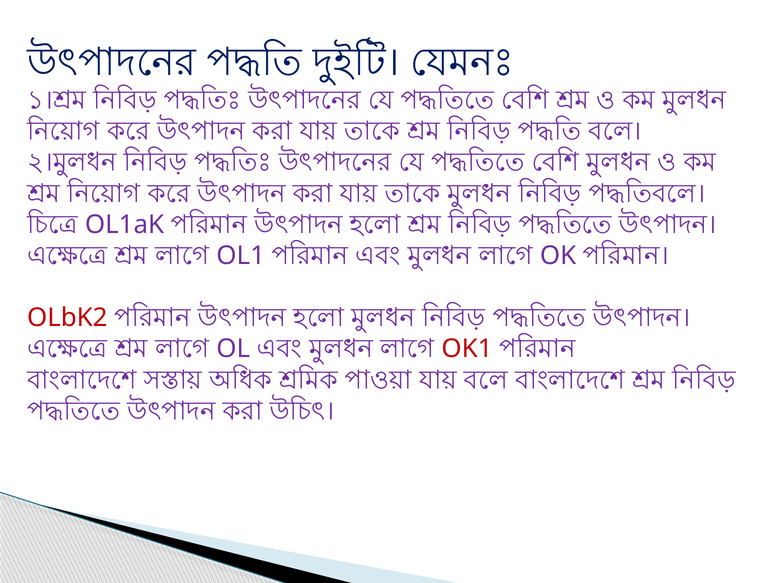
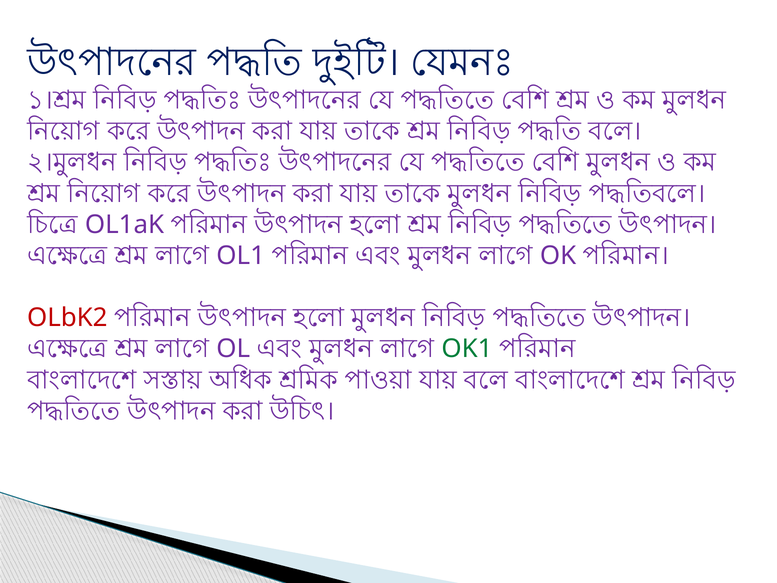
OK1 colour: red -> green (467, 349)
